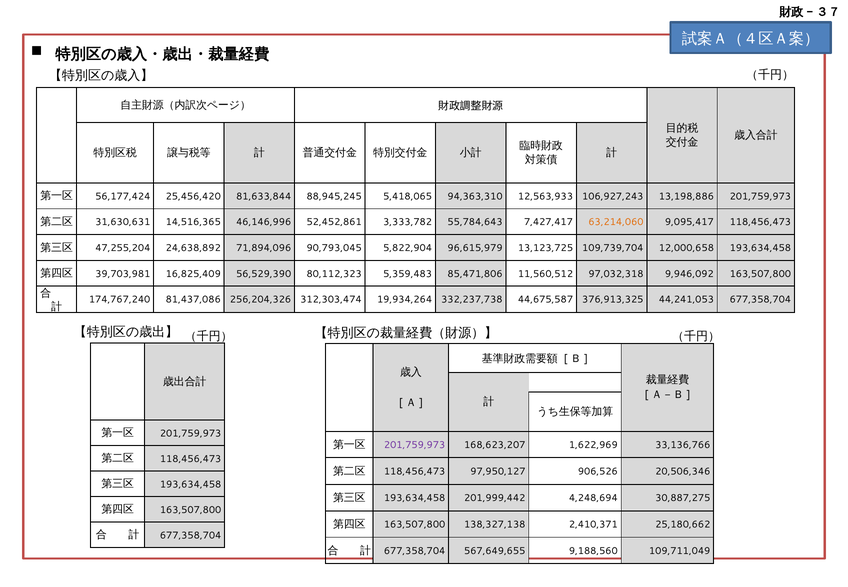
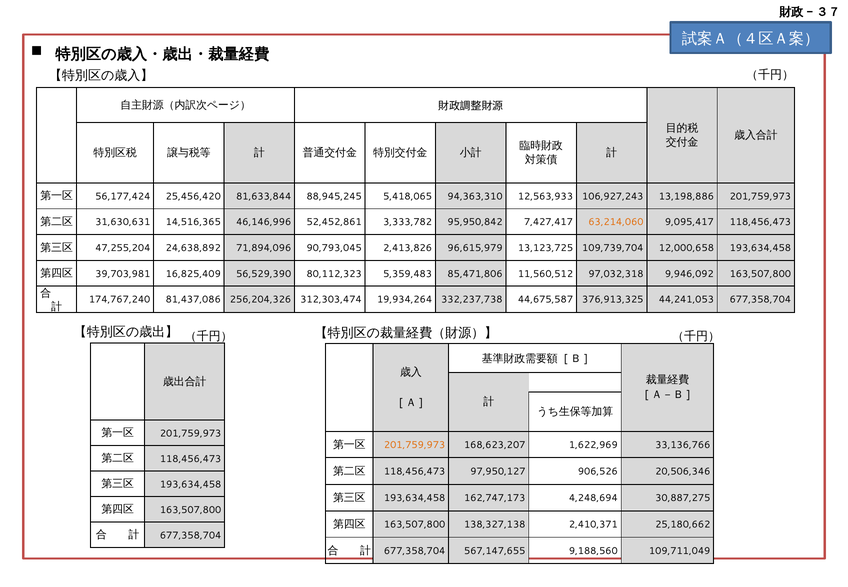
55,784,643: 55,784,643 -> 95,950,842 (475, 222)
5,822,904: 5,822,904 -> 2,413,826 (408, 248)
201,759,973 colour: purple -> orange (415, 445)
201,999,442: 201,999,442 -> 162,747,173 (495, 498)
567,649,655: 567,649,655 -> 567,147,655 (495, 551)
